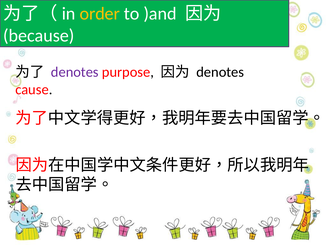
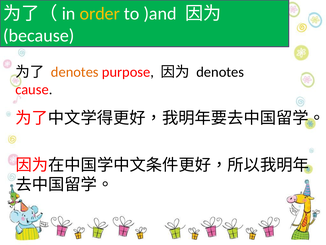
denotes colour: purple -> orange (75, 72)
